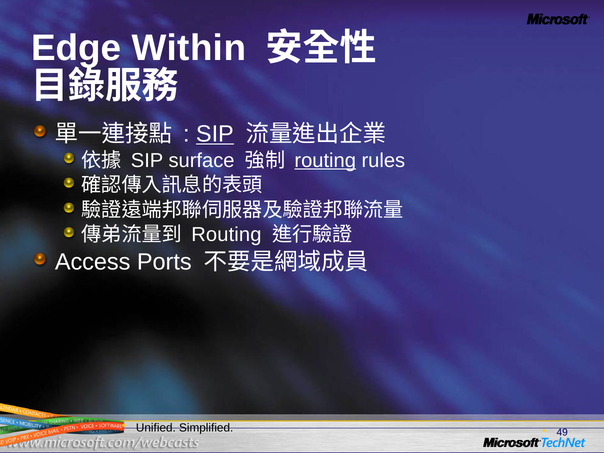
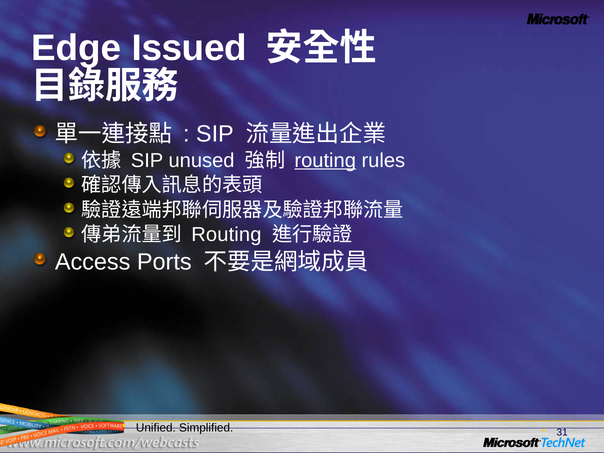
Within: Within -> Issued (189, 48)
SIP underline: present -> none (215, 134)
surface: surface -> unused (202, 160)
49: 49 -> 31 (562, 433)
